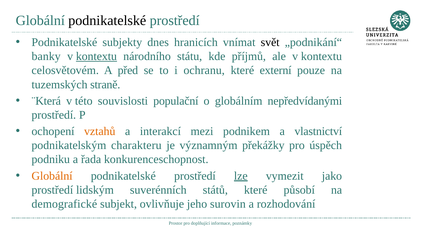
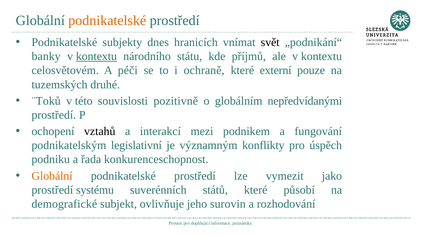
podnikatelské colour: black -> orange (107, 20)
před: před -> péči (128, 70)
ochranu: ochranu -> ochraně (204, 70)
straně: straně -> druhé (105, 84)
¨Která: ¨Která -> ¨Toků (46, 101)
populační: populační -> pozitivně (176, 101)
vztahů colour: orange -> black (100, 131)
vlastnictví: vlastnictví -> fungování (318, 131)
charakteru: charakteru -> legislativní (136, 145)
překážky: překážky -> konflikty (263, 145)
lze underline: present -> none (241, 176)
lidským: lidským -> systému (95, 190)
